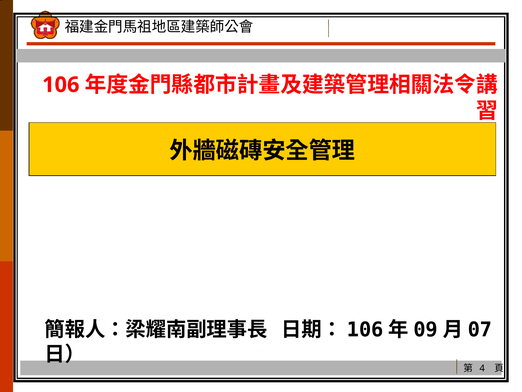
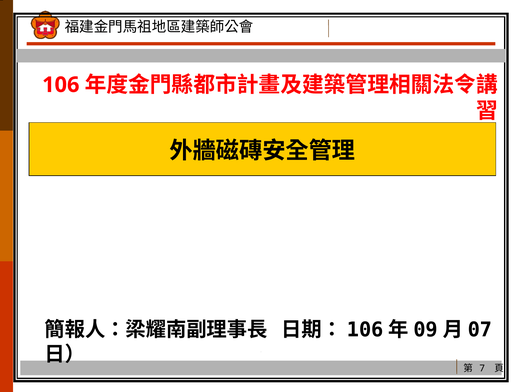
4: 4 -> 7 (482, 368)
